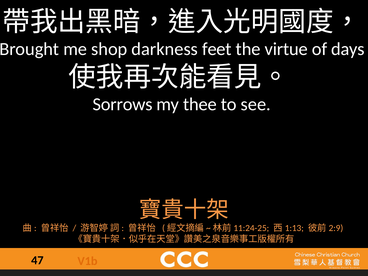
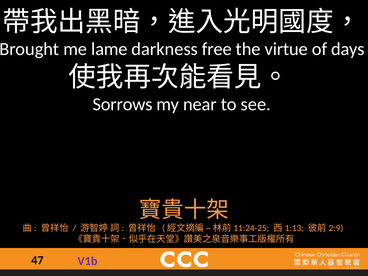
shop: shop -> lame (109, 49)
feet: feet -> free (217, 49)
thee: thee -> near (200, 104)
V1b colour: orange -> purple (87, 261)
